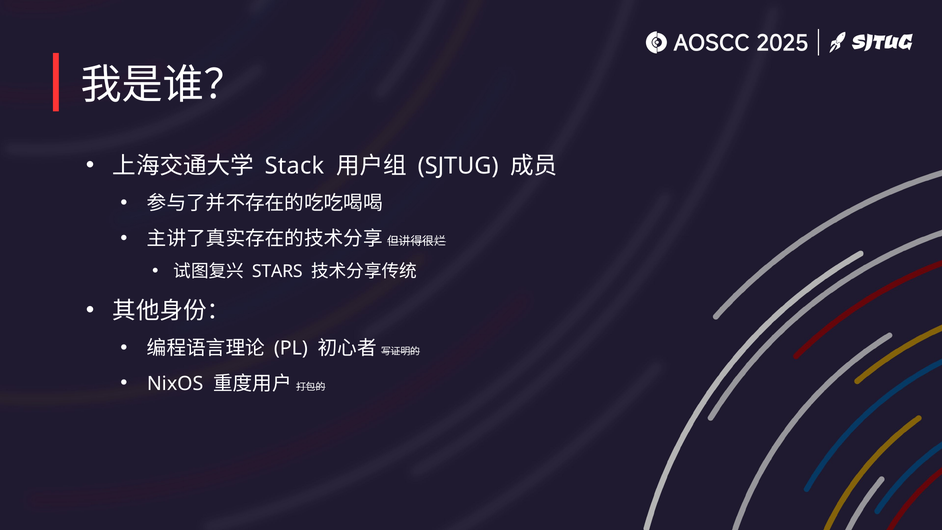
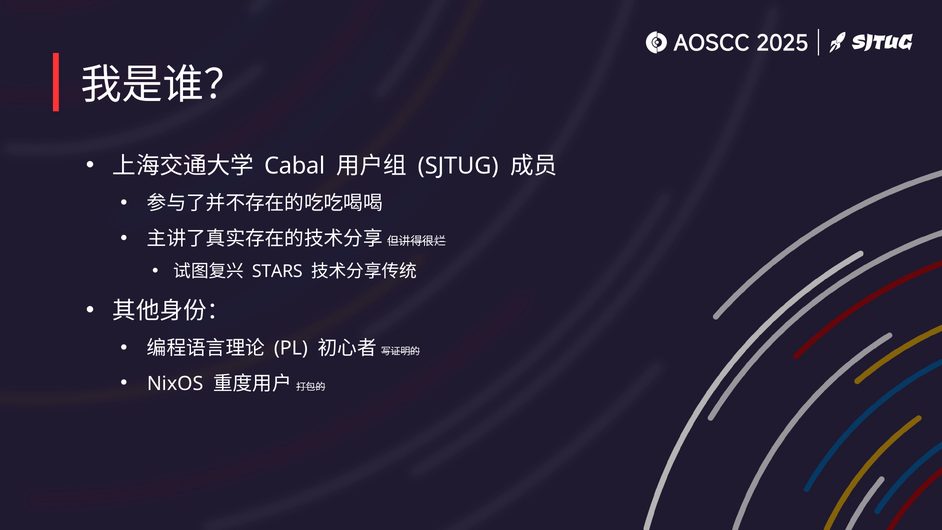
Stack: Stack -> Cabal (295, 166)
